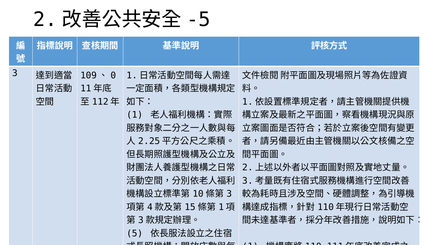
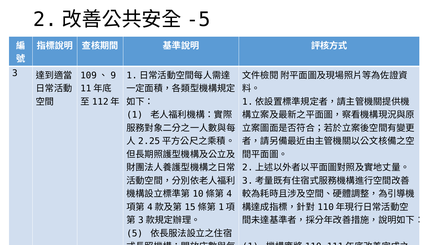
0: 0 -> 9 (113, 75)
3: 3 -> 4 (229, 194)
